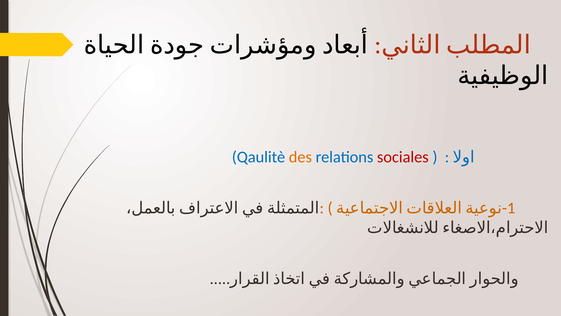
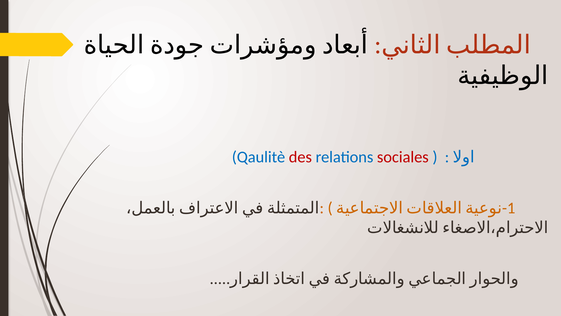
des colour: orange -> red (300, 157)
